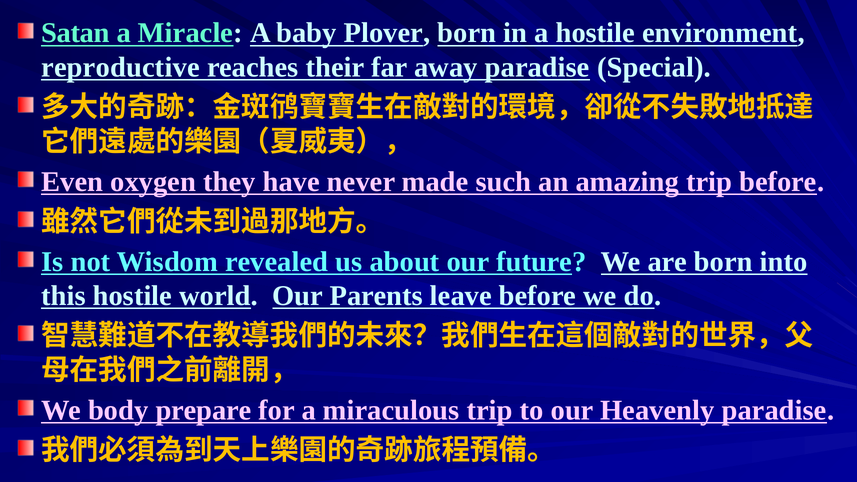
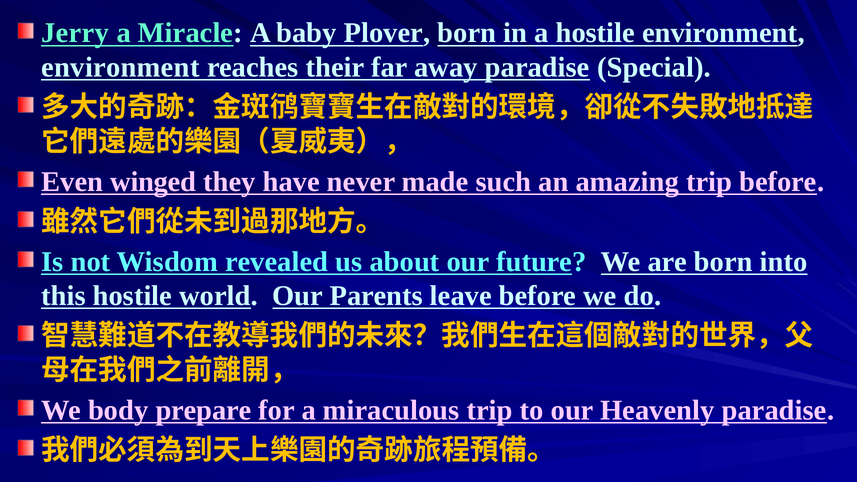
Satan: Satan -> Jerry (75, 33)
reproductive: reproductive -> environment (120, 67)
oxygen: oxygen -> winged (153, 182)
